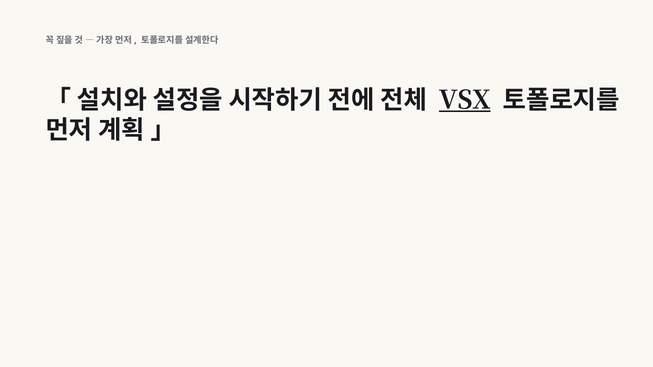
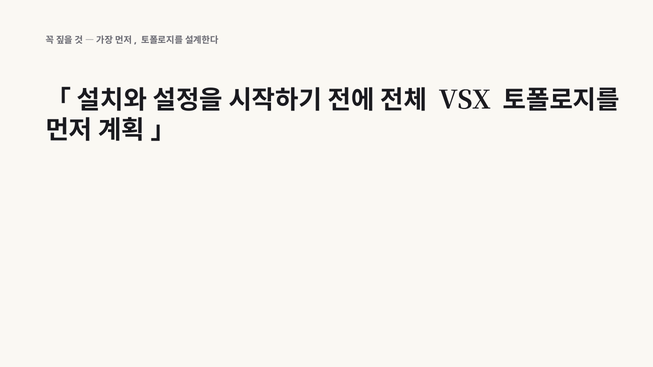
VSX underline: present -> none (465, 100)
